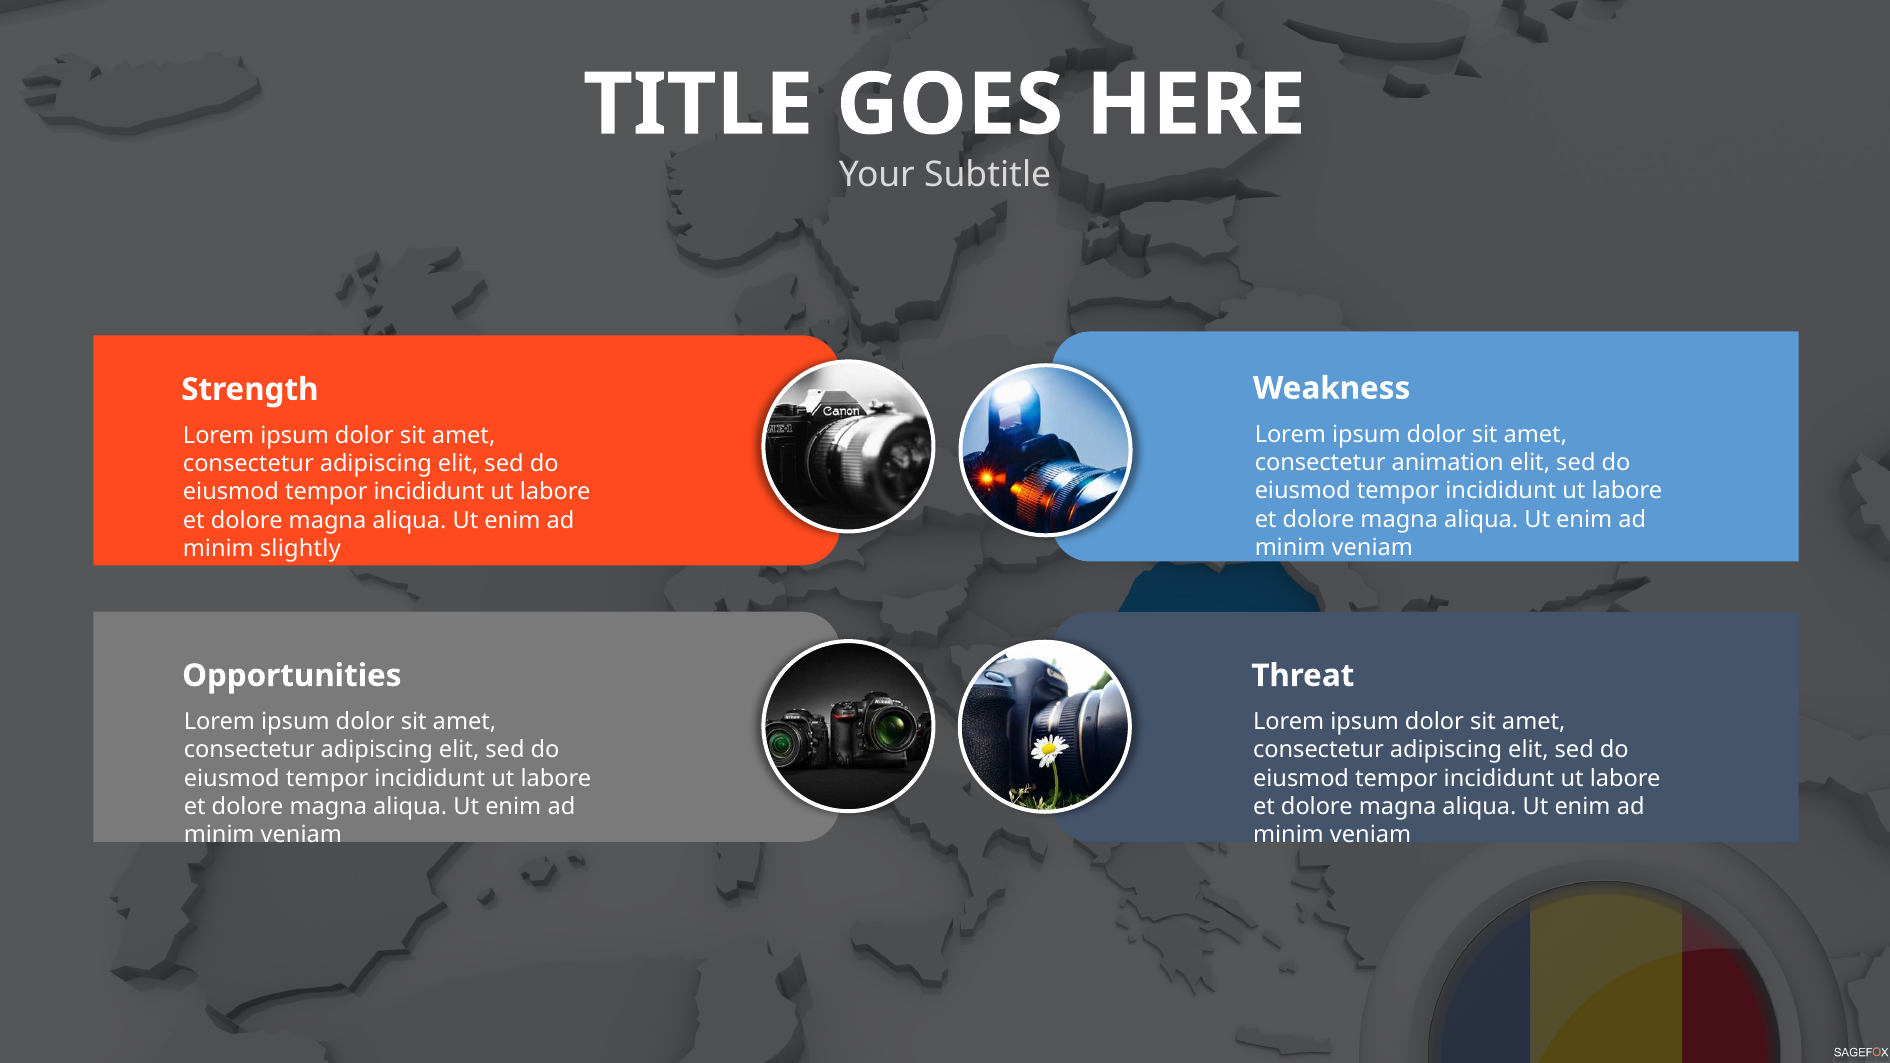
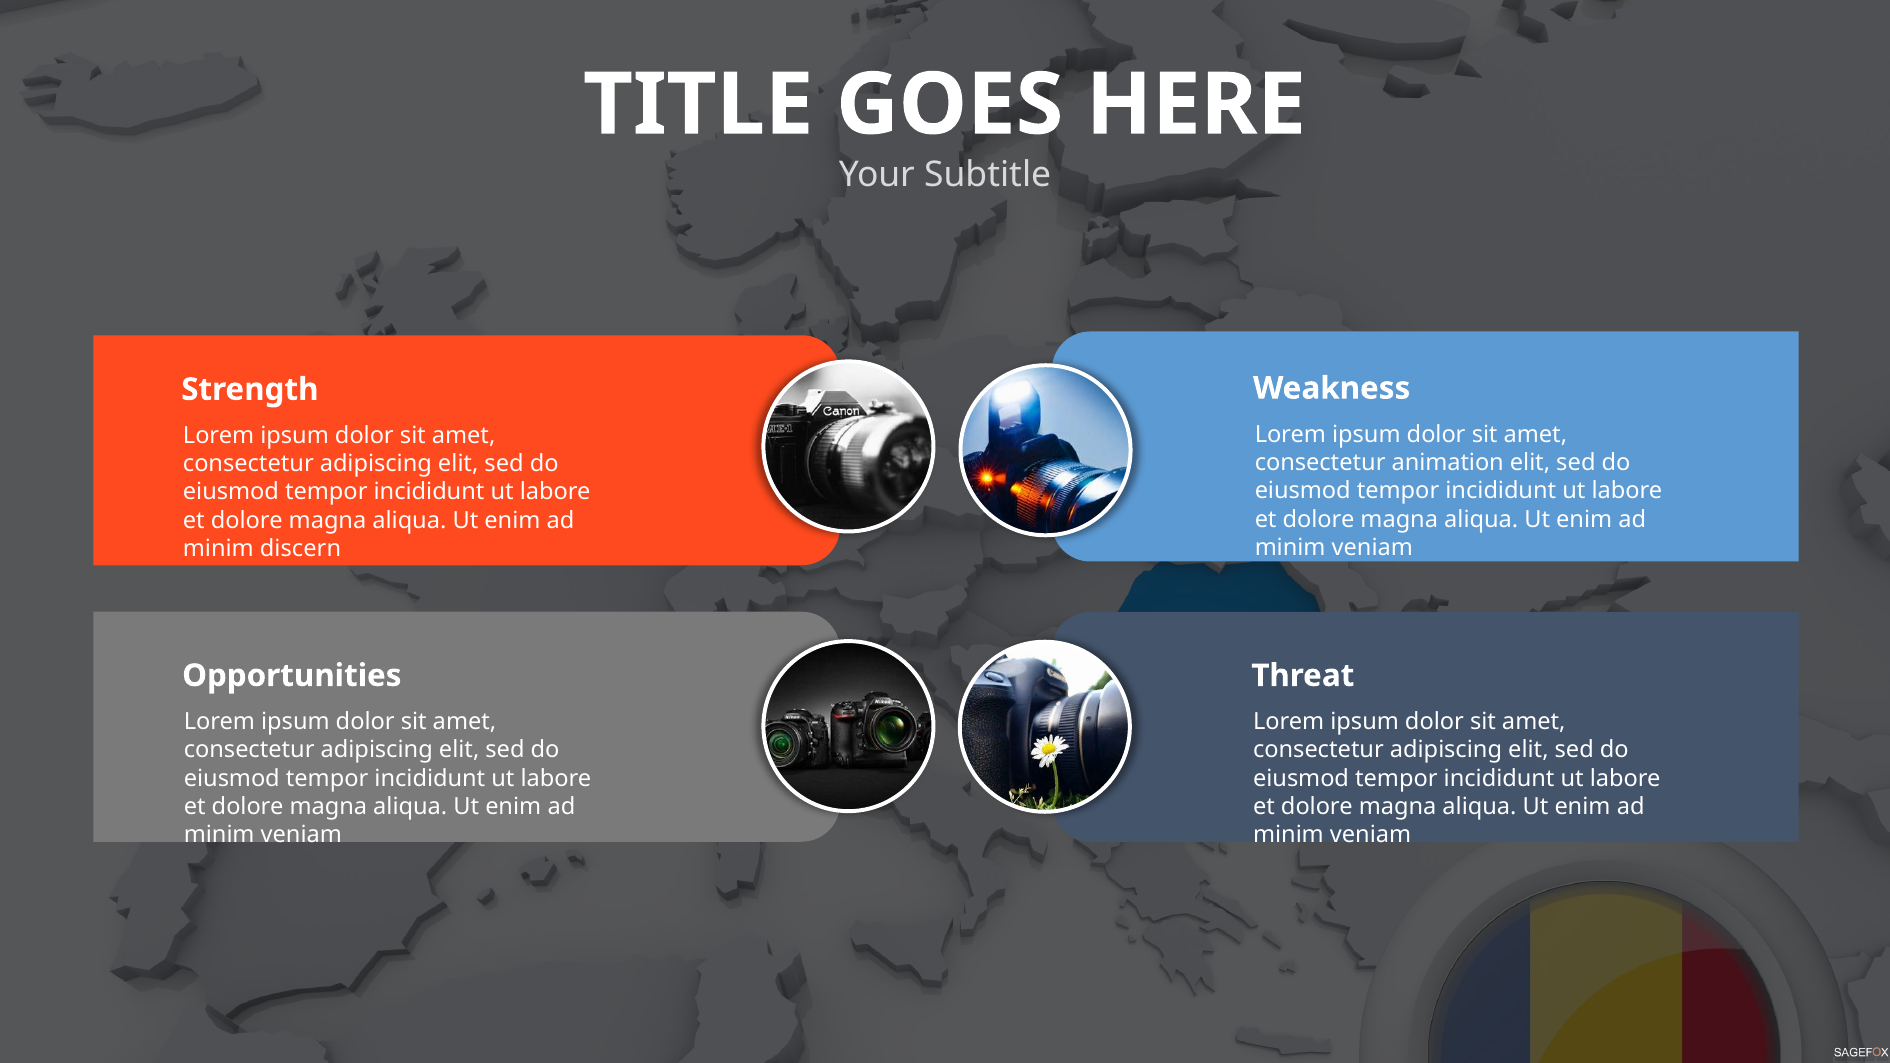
slightly: slightly -> discern (300, 549)
